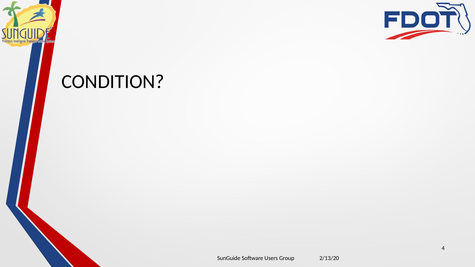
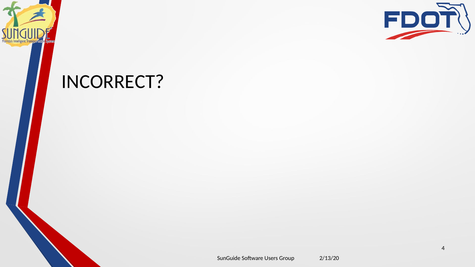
CONDITION: CONDITION -> INCORRECT (113, 82)
